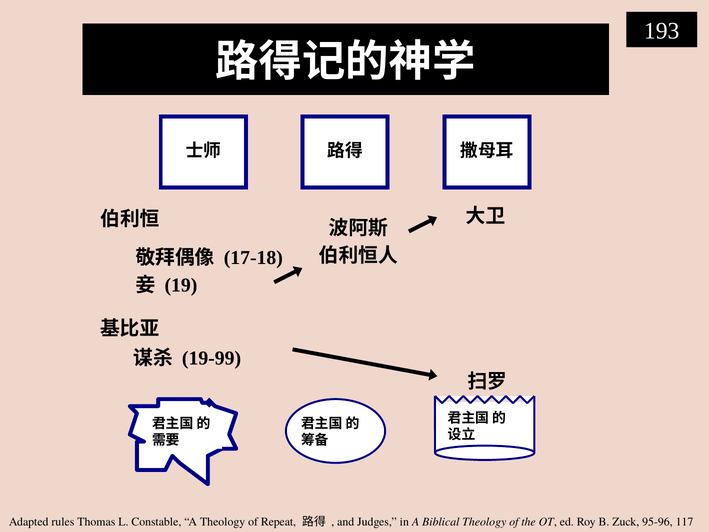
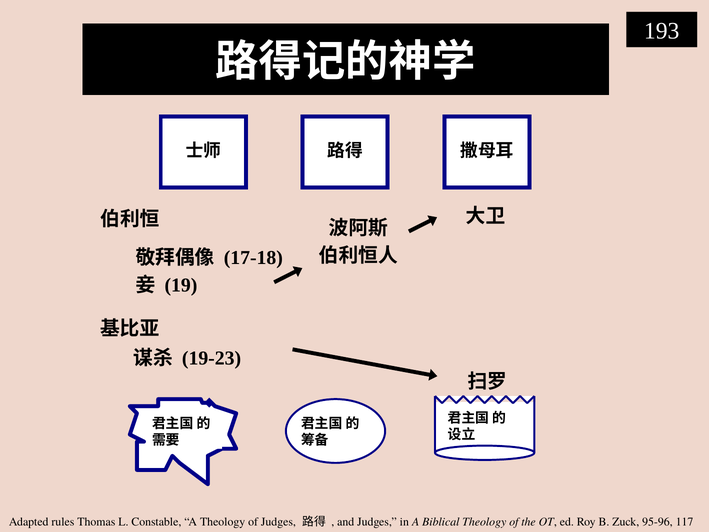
19-99: 19-99 -> 19-23 (212, 358)
of Repeat: Repeat -> Judges (278, 522)
